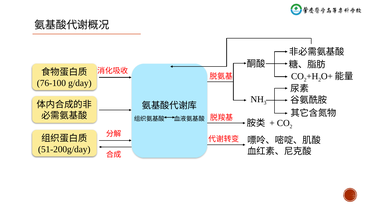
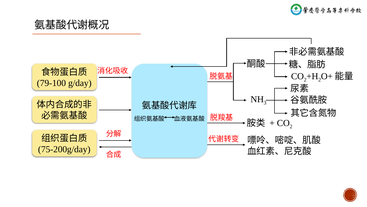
76-100: 76-100 -> 79-100 (51, 83)
51-200g/day: 51-200g/day -> 75-200g/day (64, 149)
